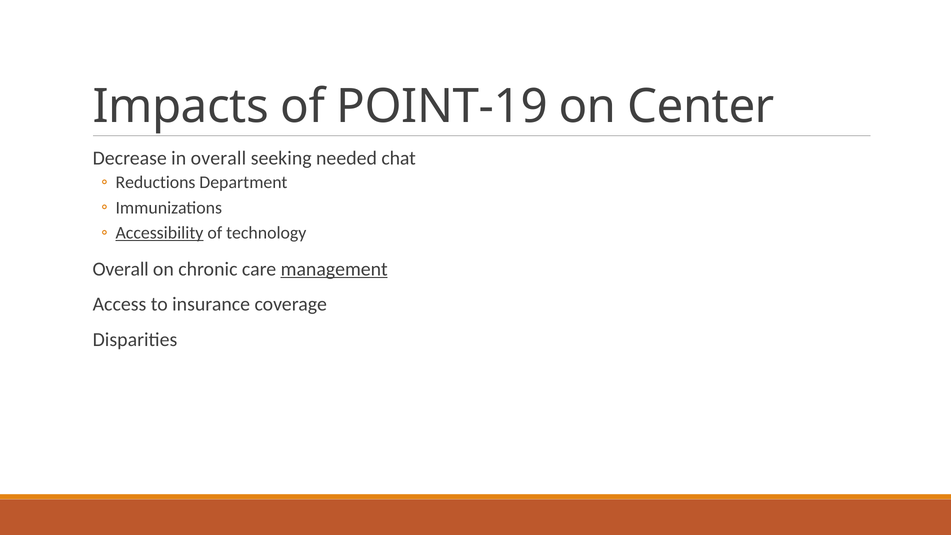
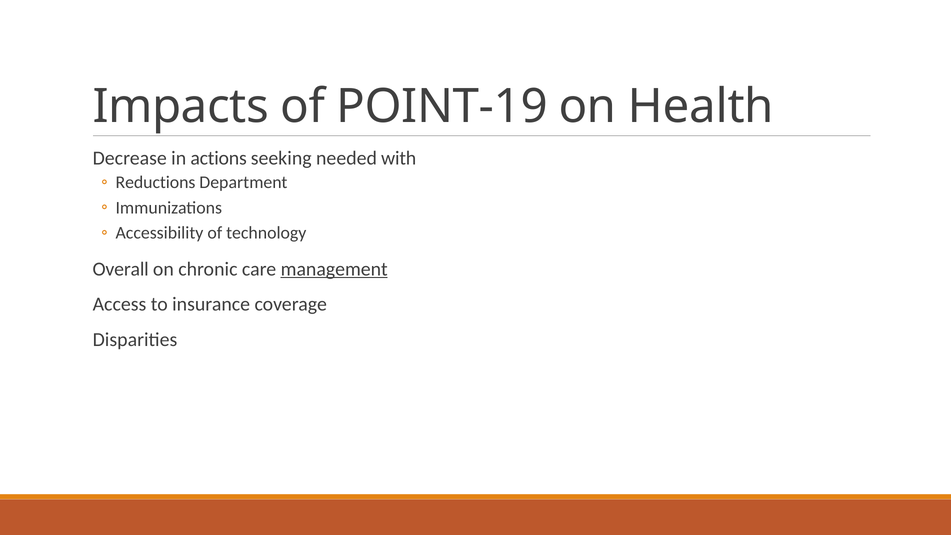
Center: Center -> Health (701, 107)
in overall: overall -> actions (219, 158)
chat: chat -> with (399, 158)
Accessibility underline: present -> none (159, 233)
